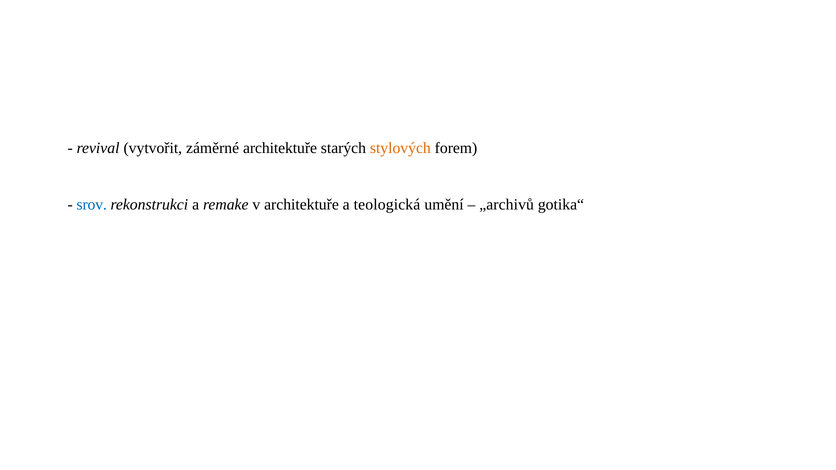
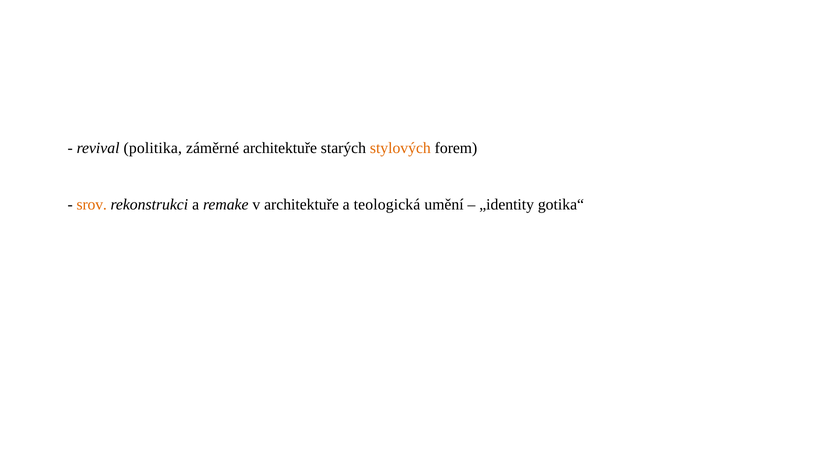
vytvořit: vytvořit -> politika (153, 148)
srov colour: blue -> orange (92, 205)
„archivů: „archivů -> „identity (507, 205)
